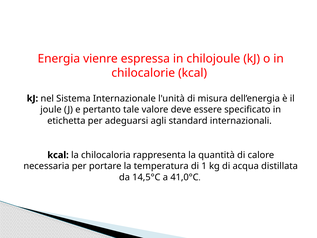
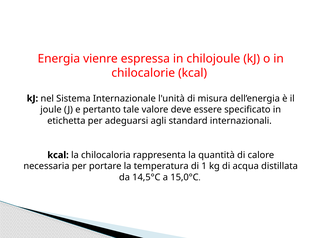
41,0°C: 41,0°C -> 15,0°C (184, 177)
